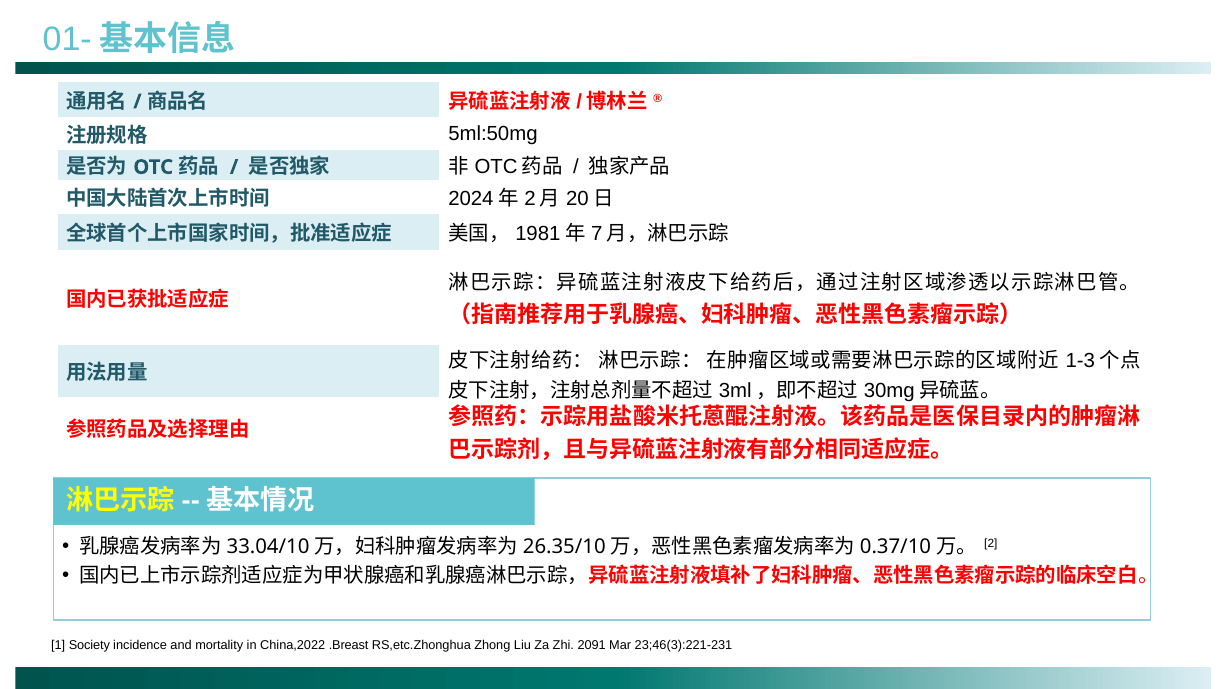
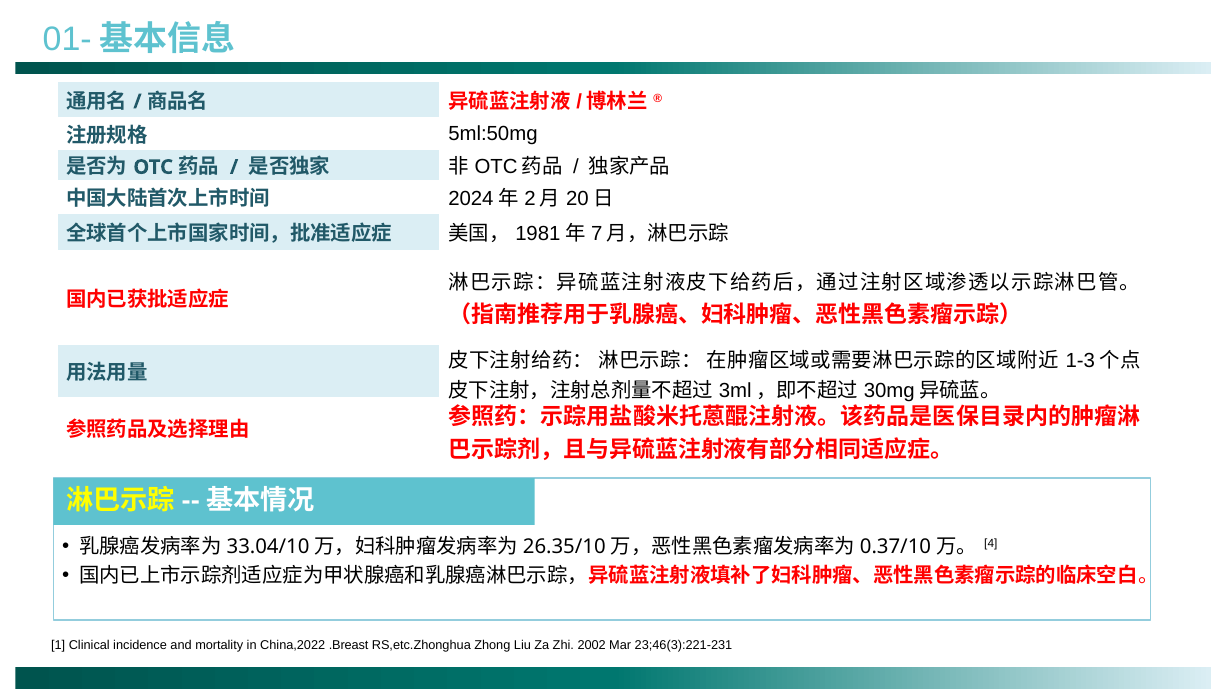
2: 2 -> 4 (991, 543)
Society: Society -> Clinical (89, 645)
2091: 2091 -> 2002 (592, 645)
